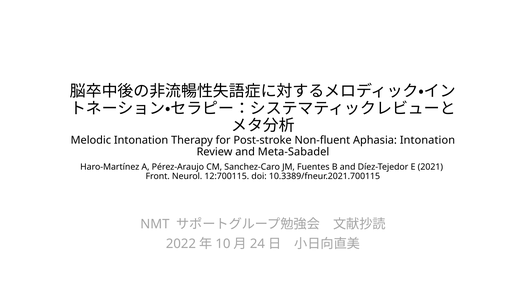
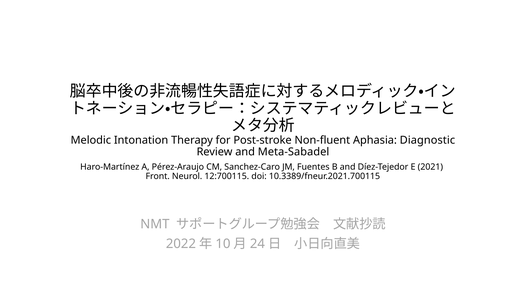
Aphasia Intonation: Intonation -> Diagnostic (427, 140)
